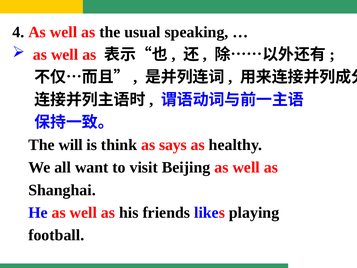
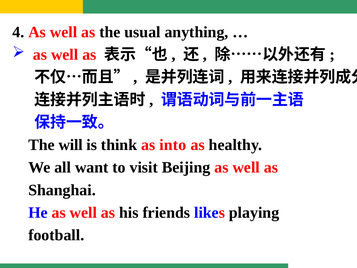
speaking: speaking -> anything (196, 32)
says: says -> into (173, 145)
